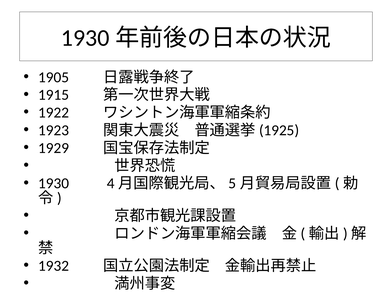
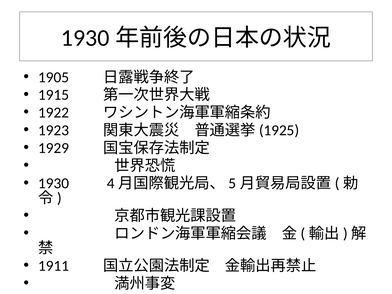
1932: 1932 -> 1911 (54, 266)
